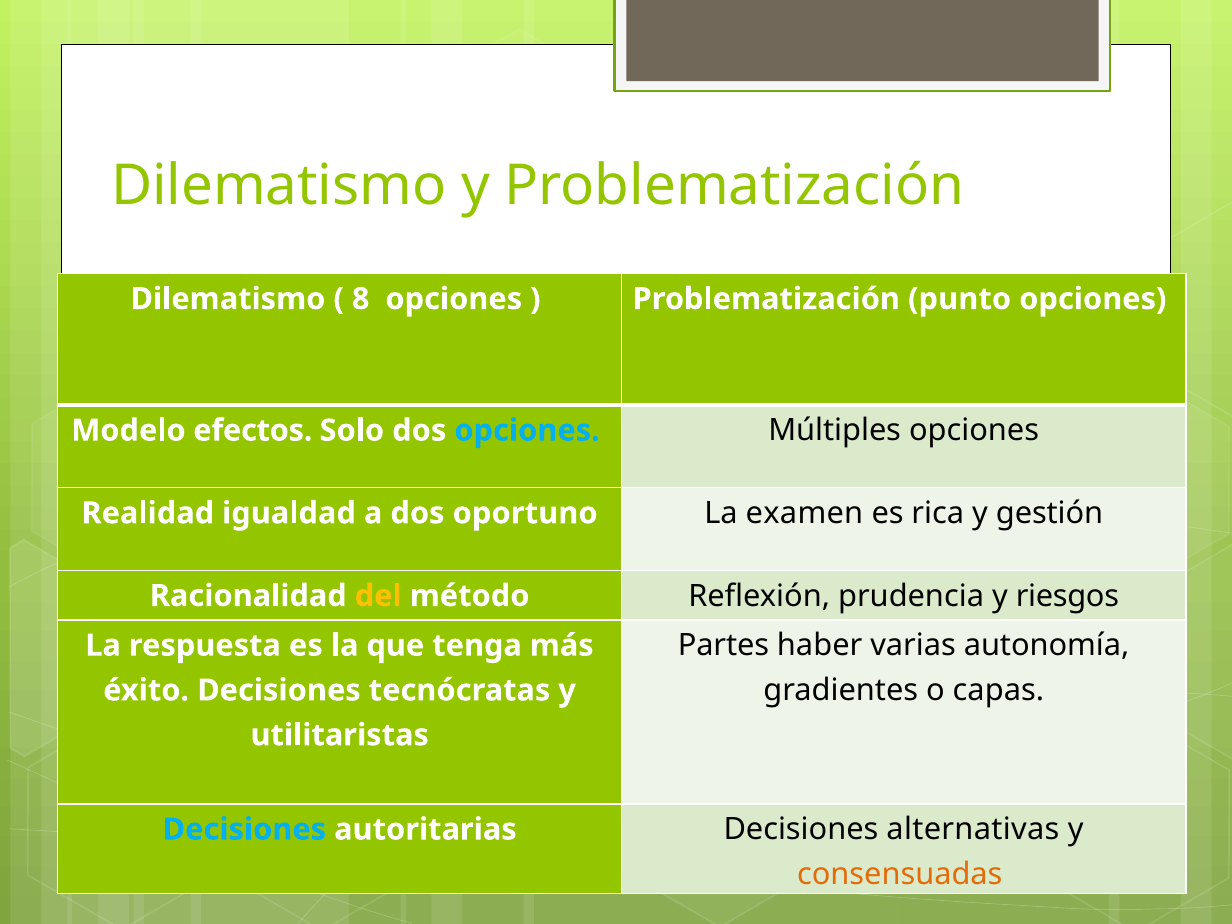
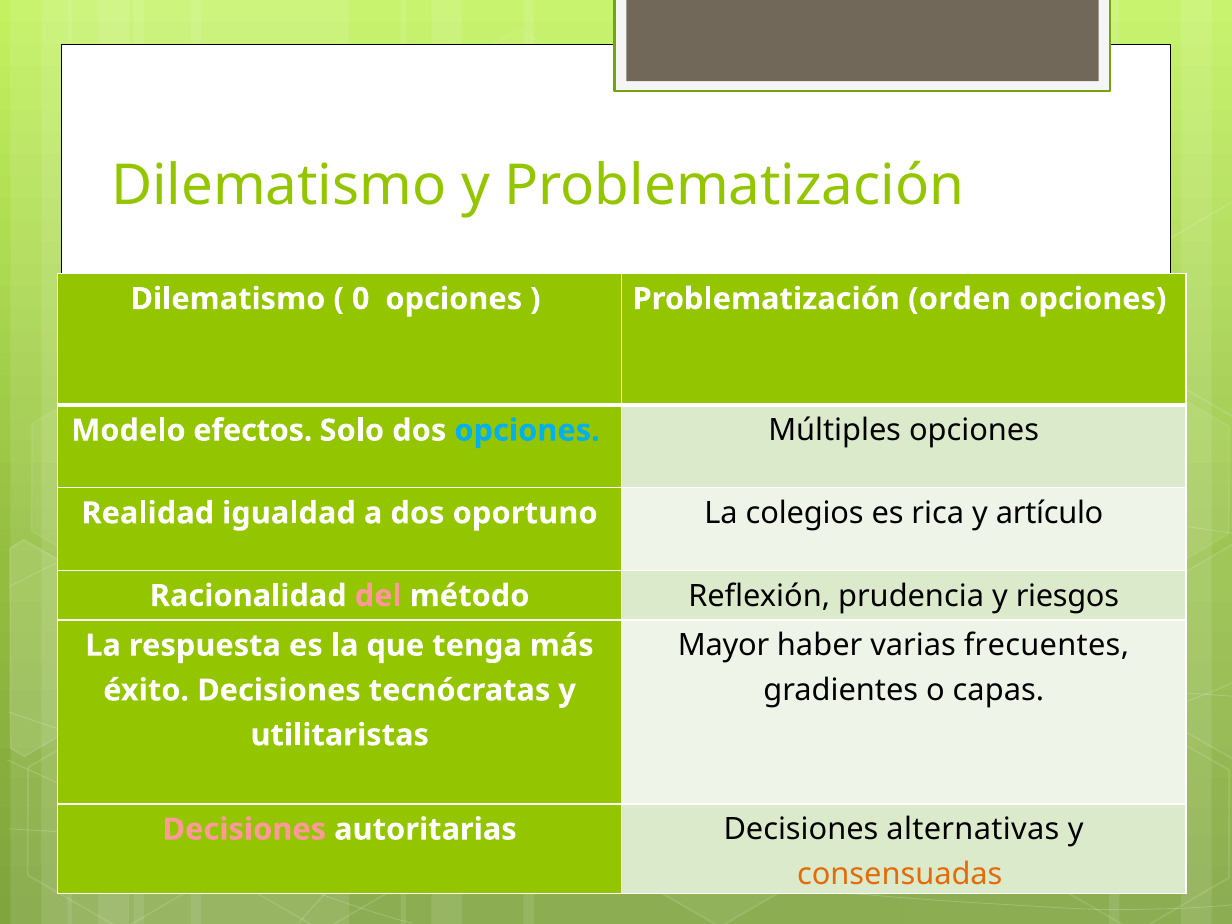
8: 8 -> 0 (361, 299)
punto: punto -> orden (959, 299)
examen: examen -> colegios (805, 513)
gestión: gestión -> artículo (1050, 513)
del colour: yellow -> pink (378, 596)
Partes: Partes -> Mayor (724, 646)
autonomía: autonomía -> frecuentes (1046, 646)
Decisiones colour: light blue -> pink (244, 829)
